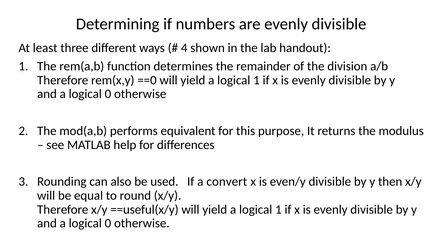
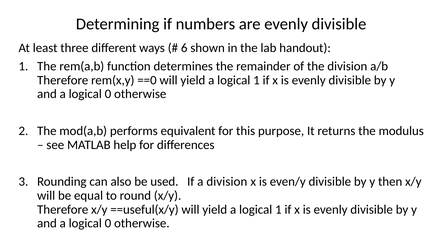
4: 4 -> 6 (184, 48)
a convert: convert -> division (227, 182)
